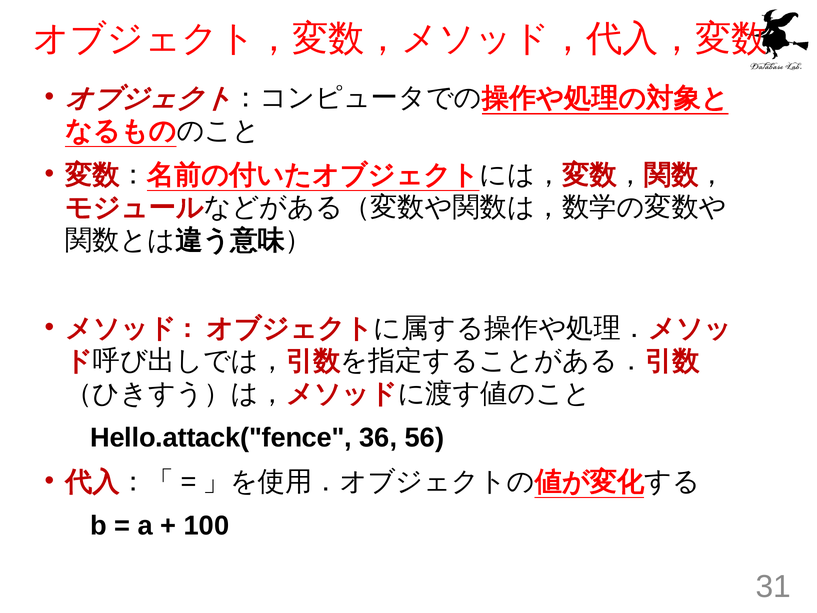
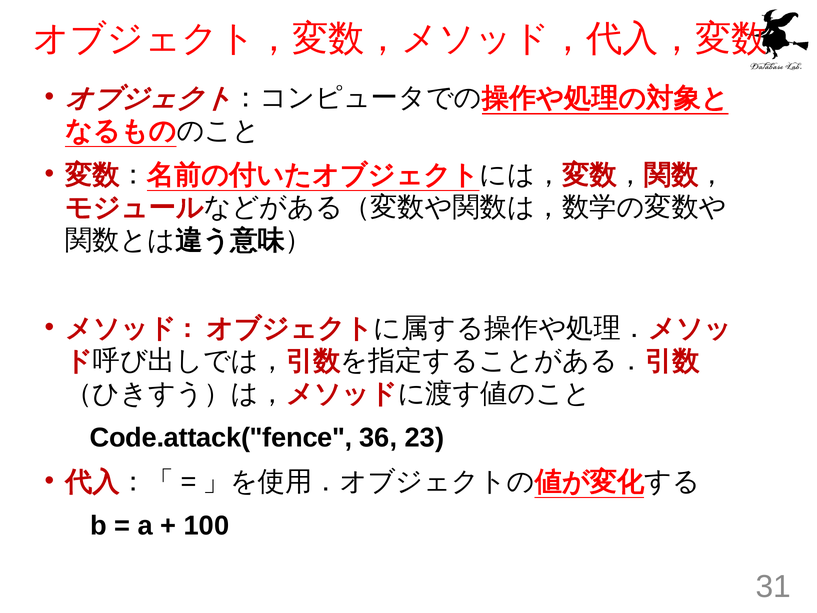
Hello.attack("fence: Hello.attack("fence -> Code.attack("fence (221, 437)
56: 56 -> 23 (424, 437)
